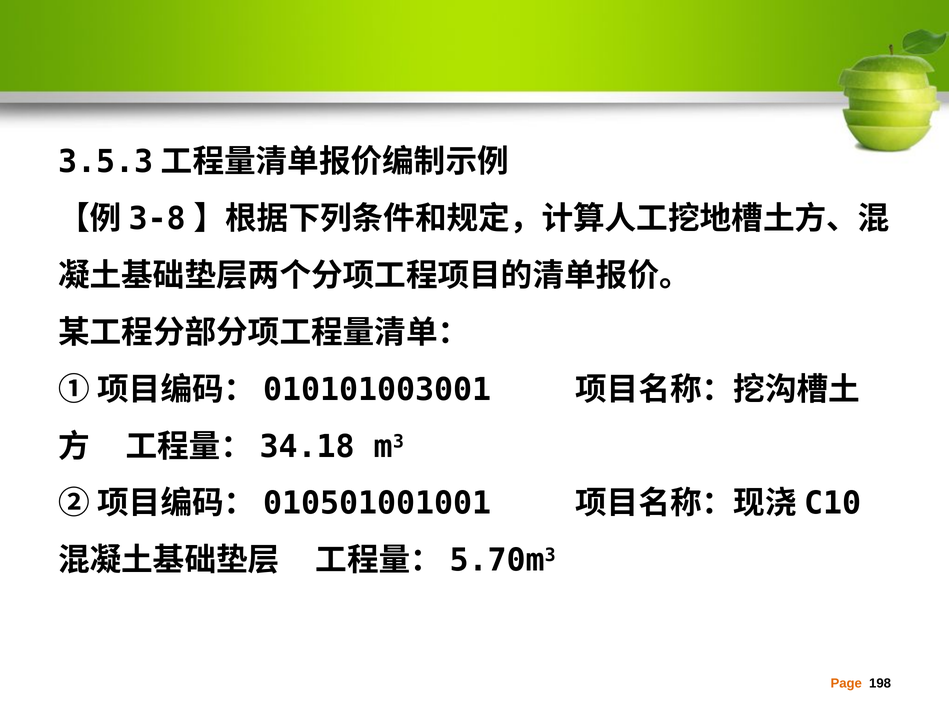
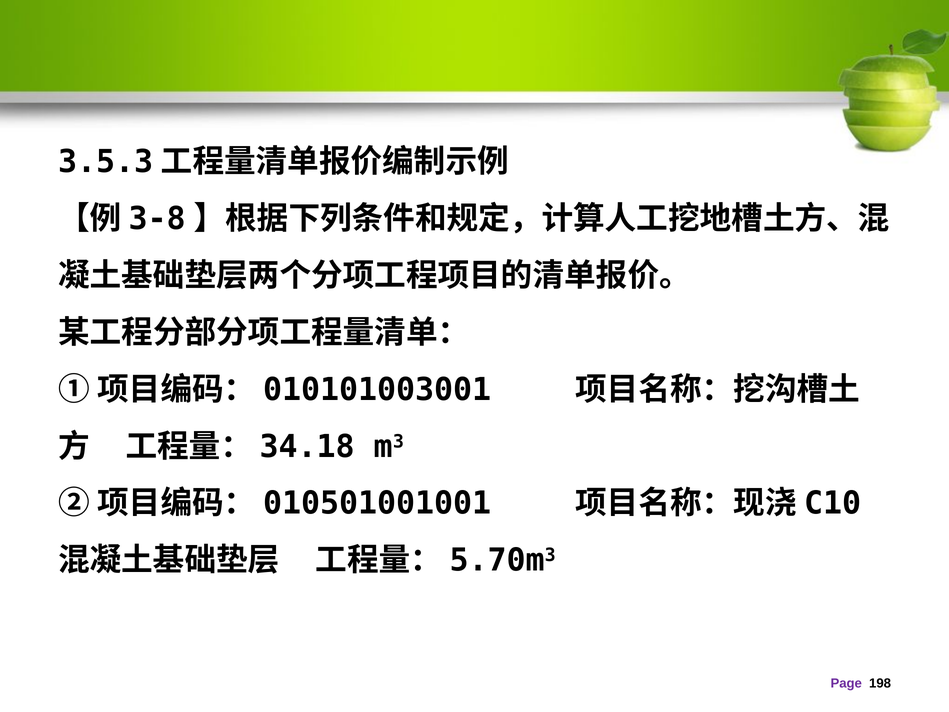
Page colour: orange -> purple (846, 683)
